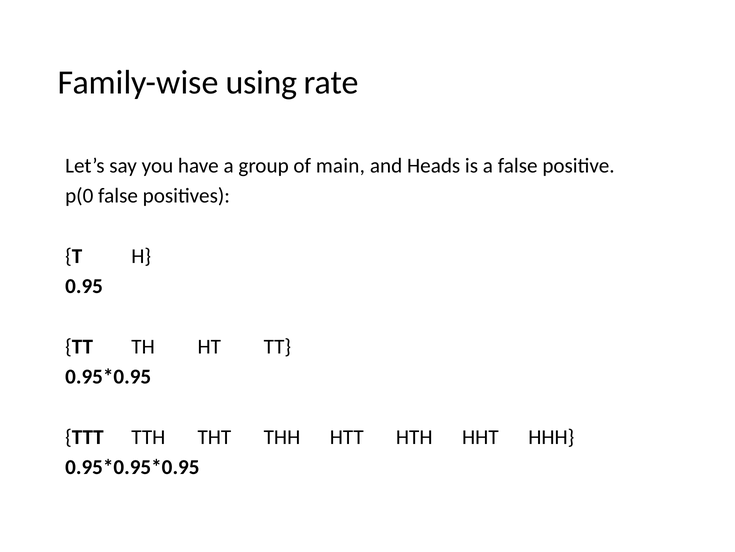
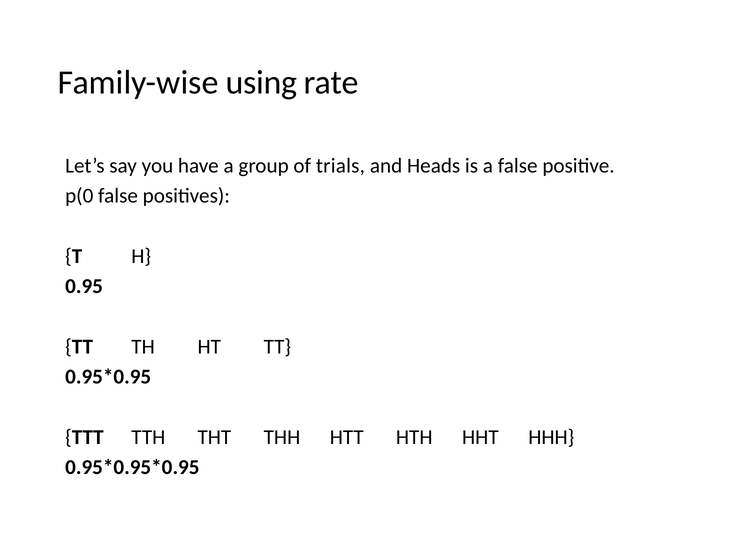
main: main -> trials (340, 165)
